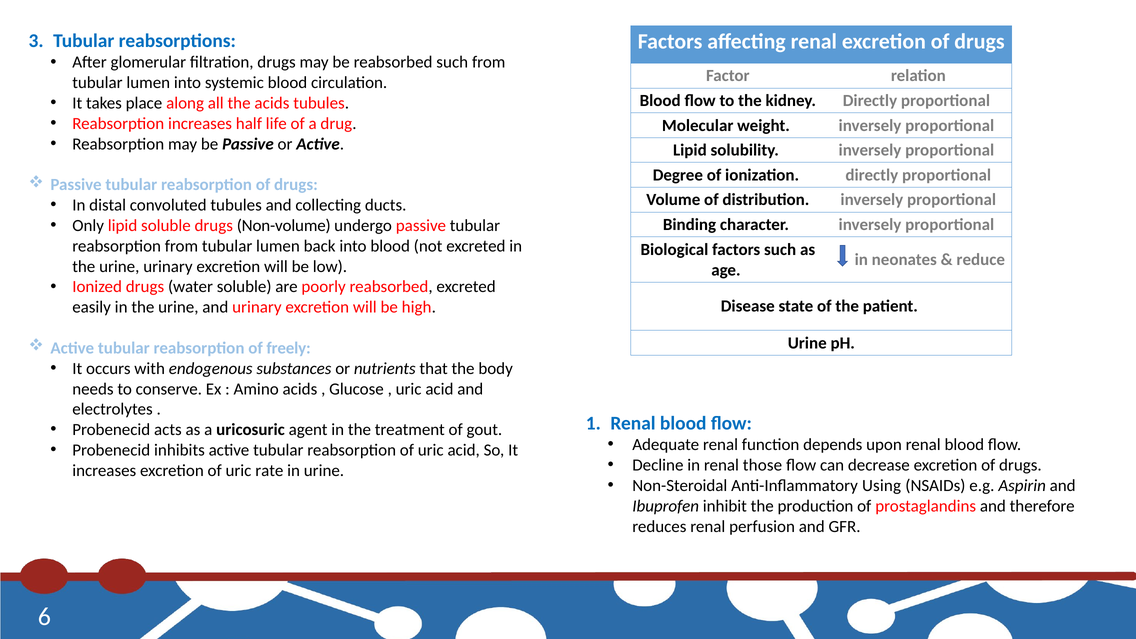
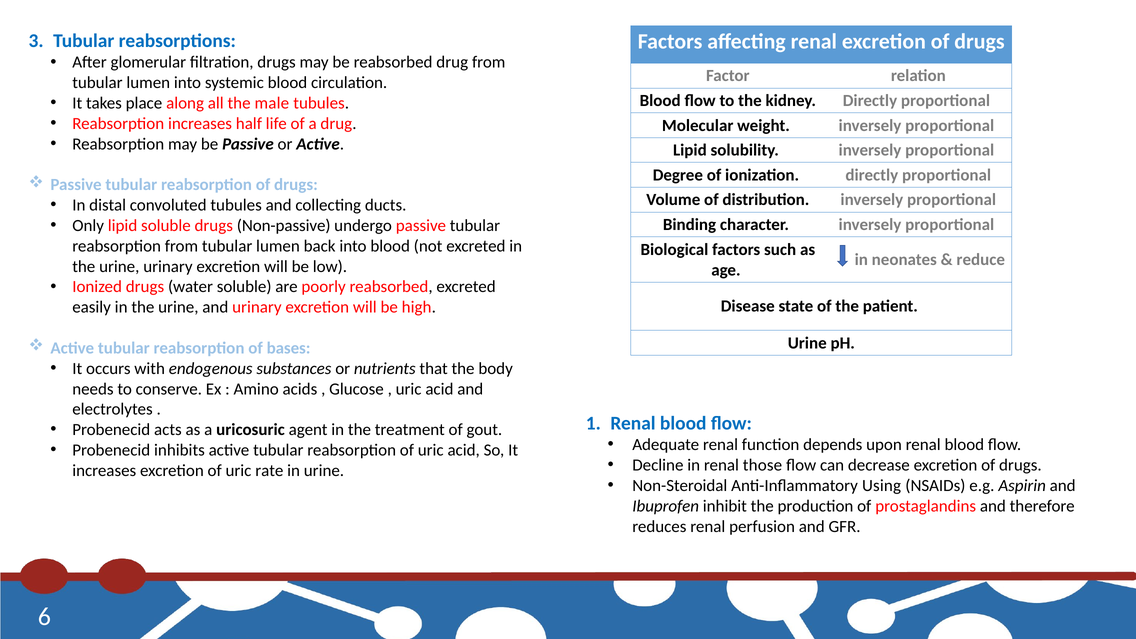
reabsorbed such: such -> drug (452, 62)
the acids: acids -> male (272, 103)
Non-volume: Non-volume -> Non-passive (284, 226)
freely: freely -> bases (289, 348)
